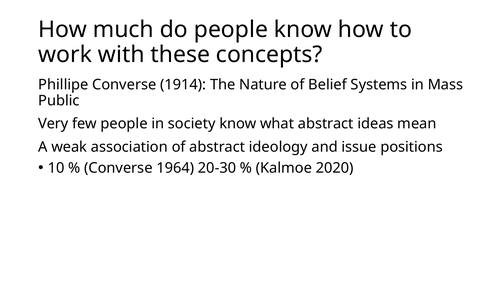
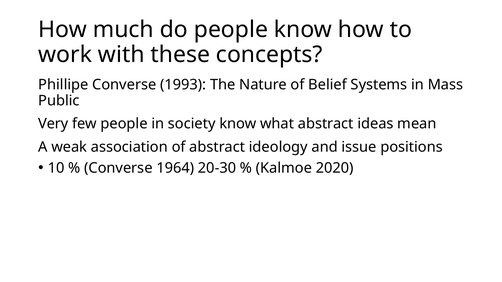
1914: 1914 -> 1993 (183, 85)
